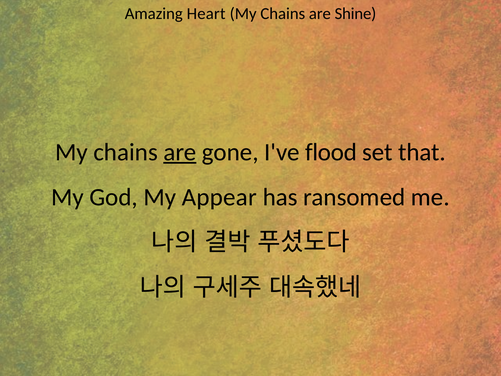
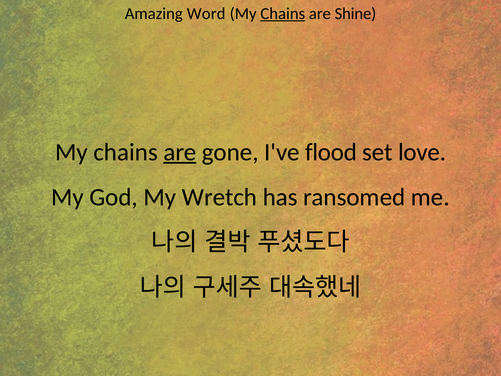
Heart: Heart -> Word (206, 14)
Chains underline: none -> present (283, 14)
that: that -> love (422, 152)
Appear: Appear -> Wretch (219, 197)
